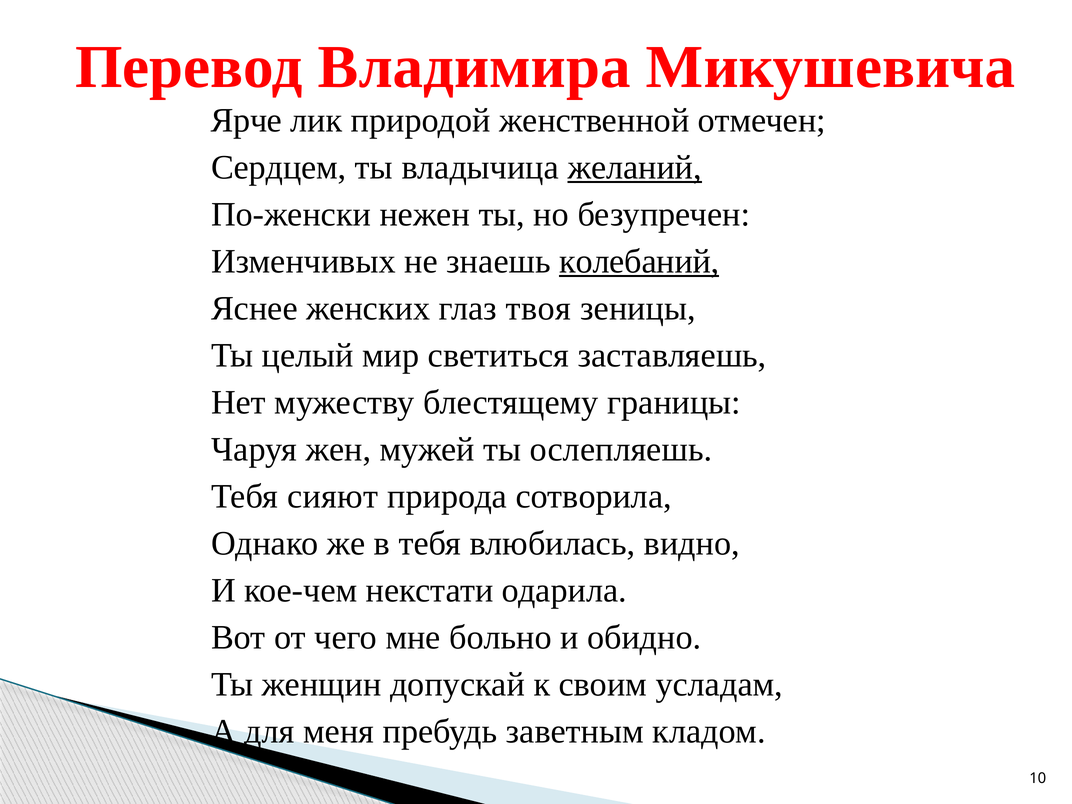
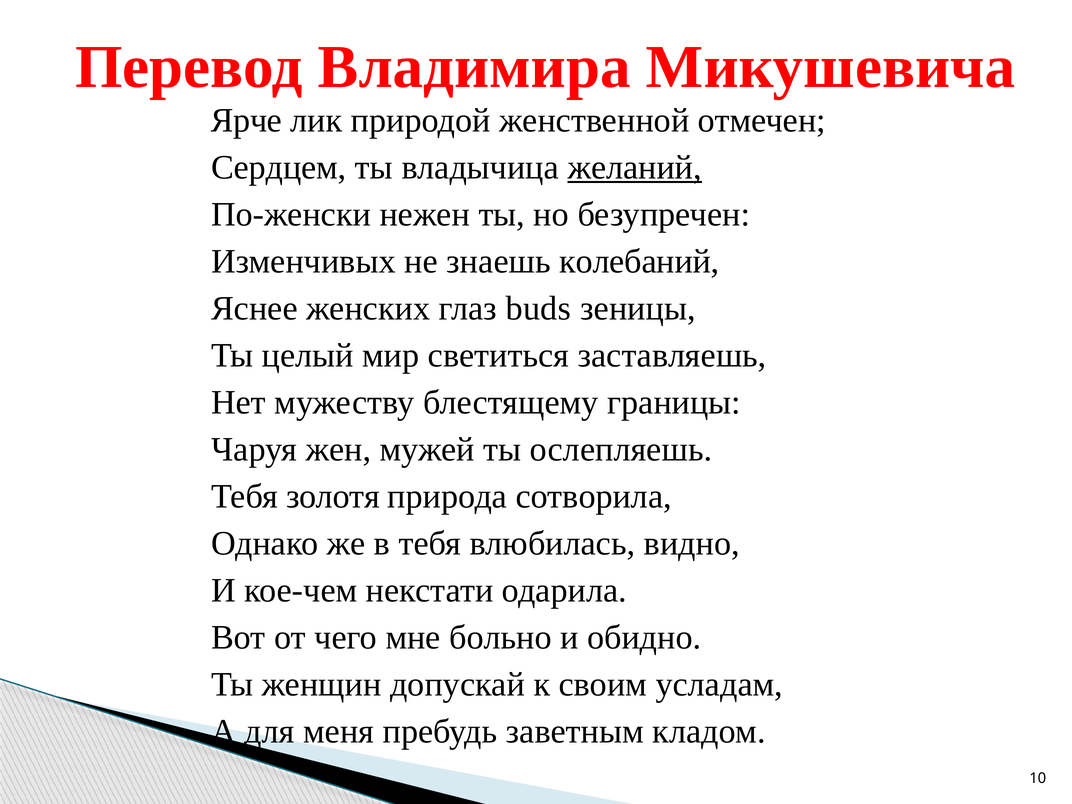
колебаний underline: present -> none (639, 261)
твоя: твоя -> buds (538, 308)
сияют: сияют -> золотя (333, 496)
